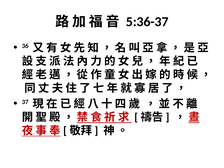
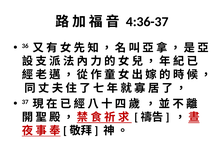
5:36-37: 5:36-37 -> 4:36-37 (147, 22)
